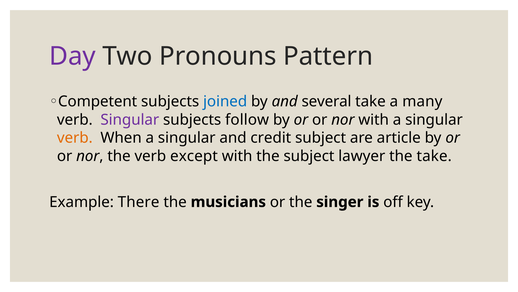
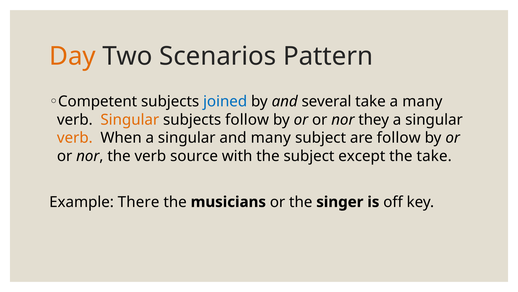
Day colour: purple -> orange (73, 56)
Pronouns: Pronouns -> Scenarios (218, 56)
Singular colour: purple -> orange (130, 119)
nor with: with -> they (374, 119)
and credit: credit -> many (271, 138)
are article: article -> follow (399, 138)
except: except -> source (194, 156)
lawyer: lawyer -> except (362, 156)
